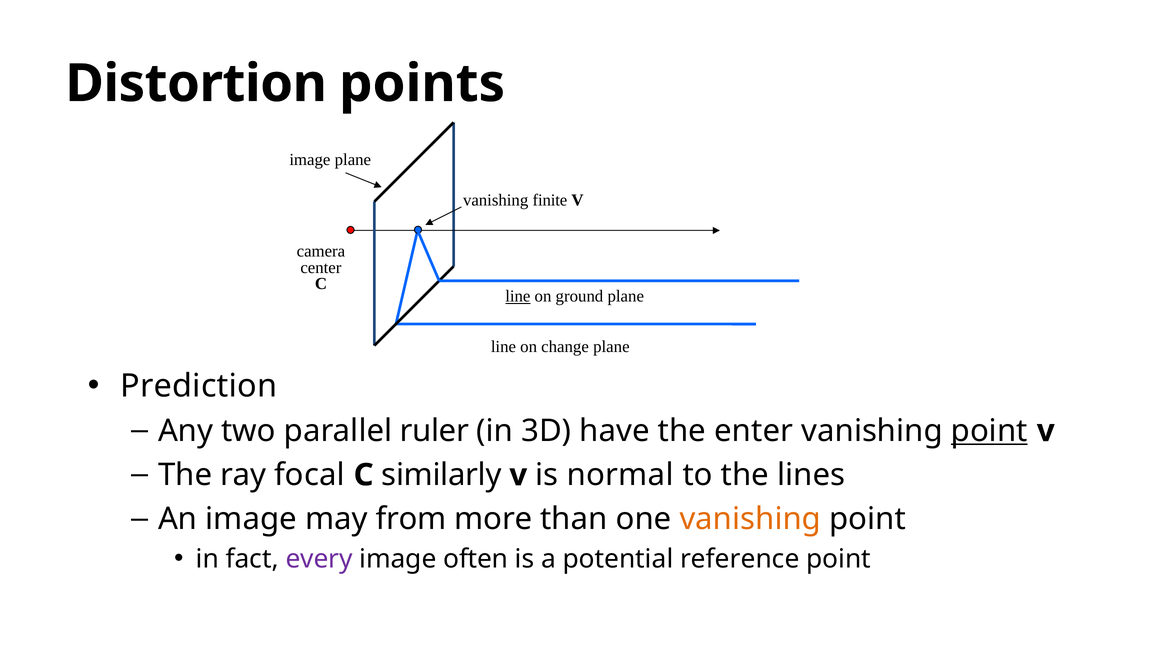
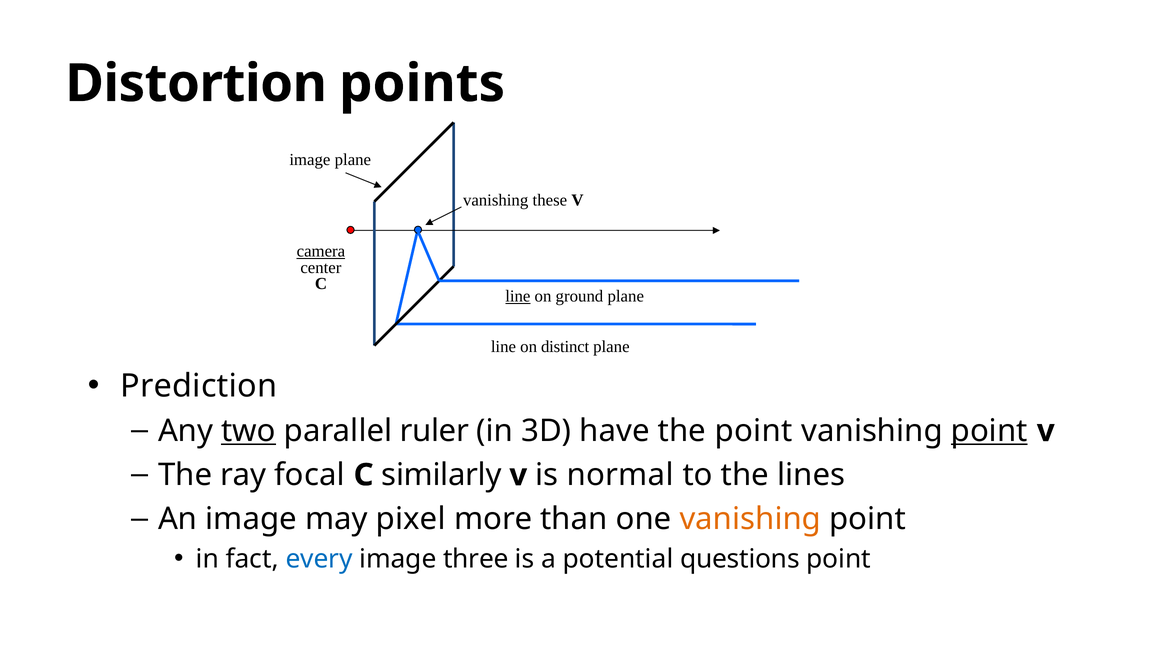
finite: finite -> these (550, 200)
camera underline: none -> present (321, 251)
change: change -> distinct (565, 347)
two underline: none -> present (249, 431)
the enter: enter -> point (753, 431)
from: from -> pixel (411, 519)
every colour: purple -> blue (319, 559)
often: often -> three (476, 559)
reference: reference -> questions (740, 559)
